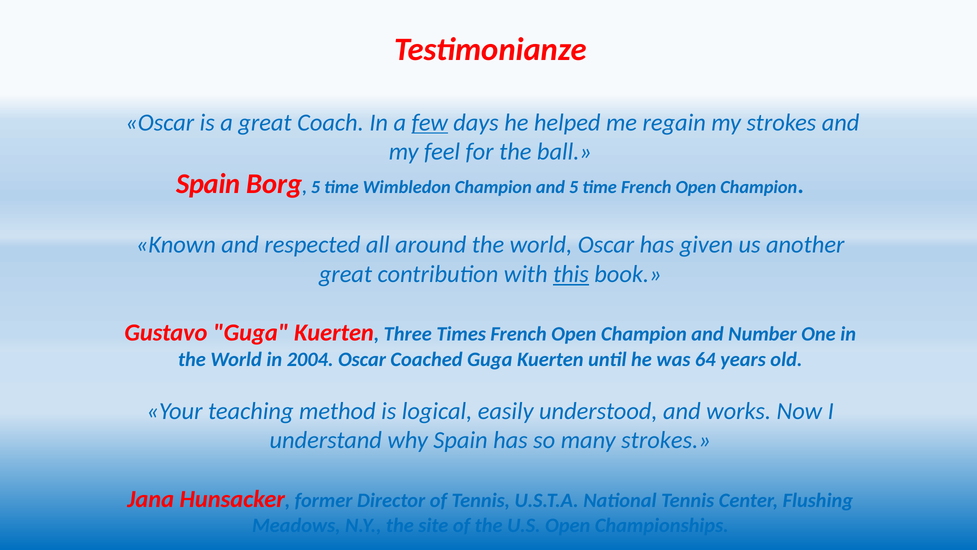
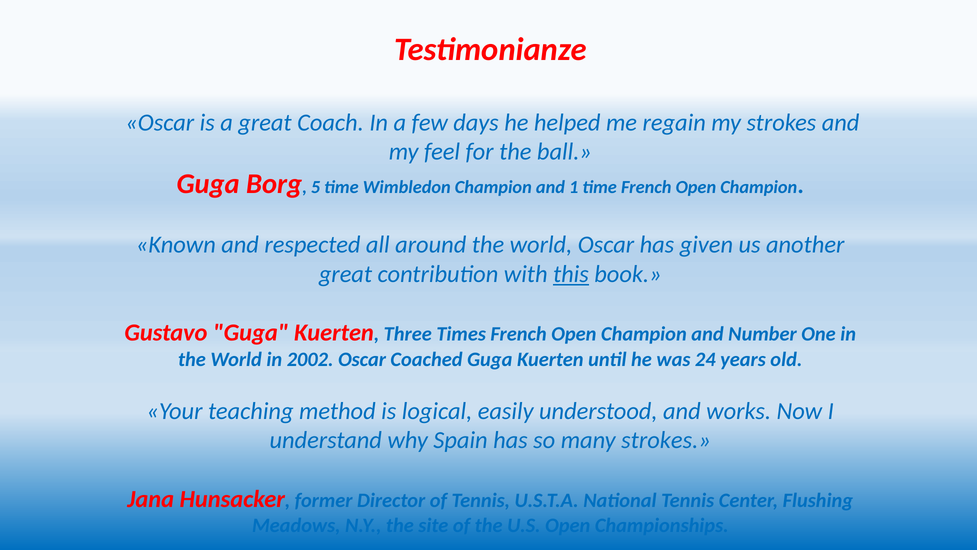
few underline: present -> none (430, 122)
Spain: Spain -> Guga (208, 184)
and 5: 5 -> 1 (574, 187)
2004: 2004 -> 2002 (310, 359)
64: 64 -> 24 (705, 359)
